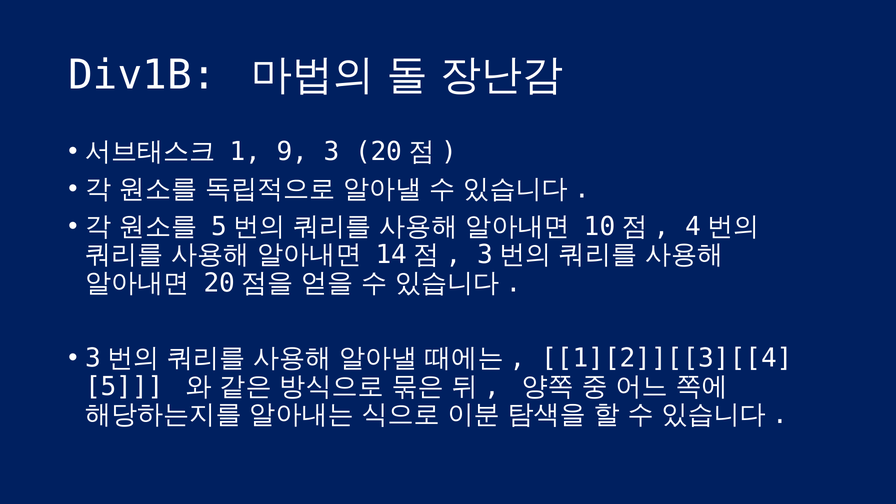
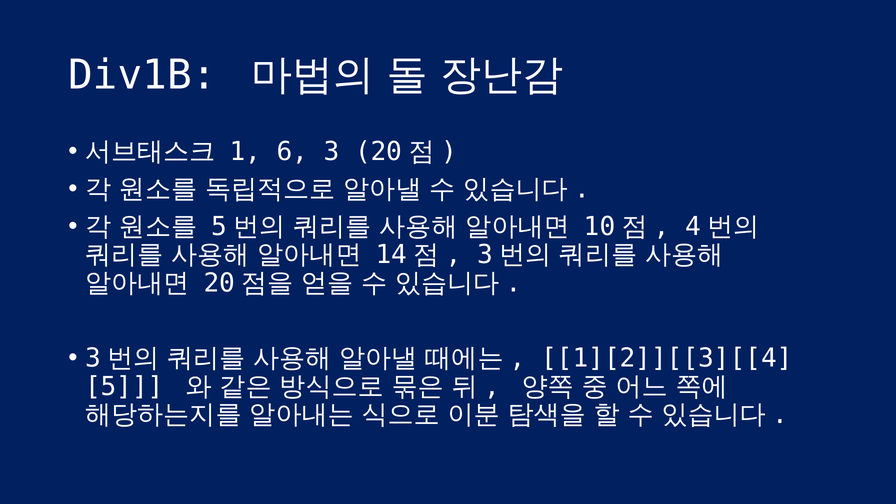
9: 9 -> 6 (292, 151)
